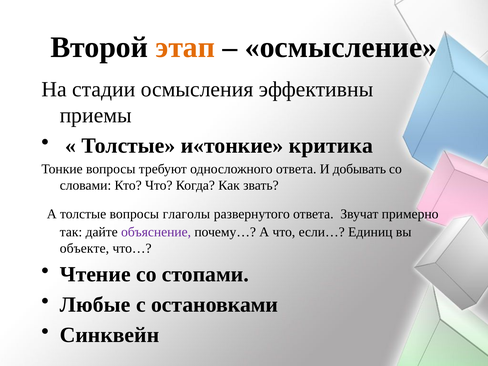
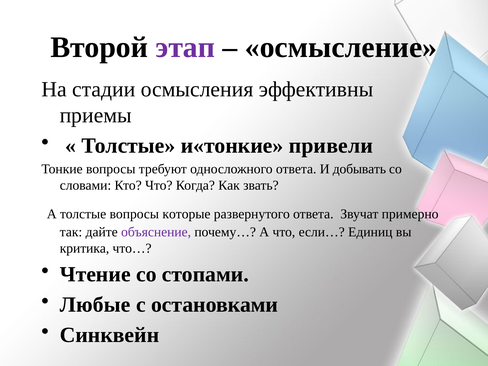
этап colour: orange -> purple (185, 47)
критика: критика -> привели (331, 146)
глаголы: глаголы -> которые (186, 214)
объекте: объекте -> критика (85, 248)
